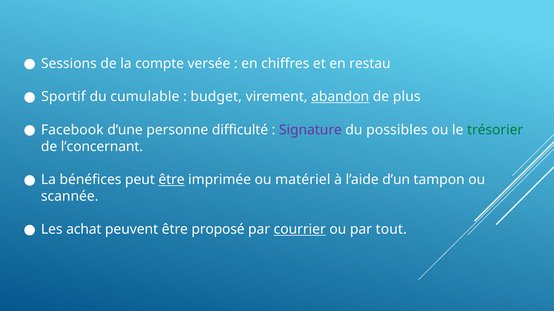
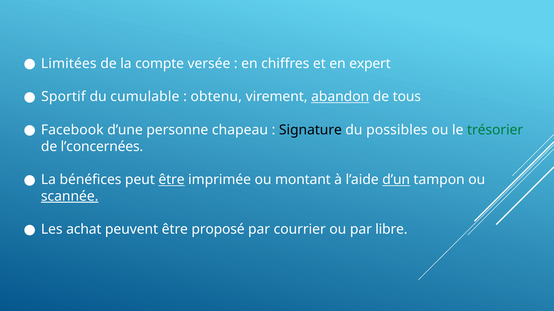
Sessions: Sessions -> Limitées (69, 64)
restau: restau -> expert (370, 64)
budget: budget -> obtenu (216, 97)
plus: plus -> tous (407, 97)
difficulté: difficulté -> chapeau (240, 130)
Signature colour: purple -> black (310, 130)
l’concernant: l’concernant -> l’concernées (102, 147)
matériel: matériel -> montant (303, 180)
d’un underline: none -> present (396, 180)
scannée underline: none -> present (70, 197)
courrier underline: present -> none (300, 230)
tout: tout -> libre (391, 230)
